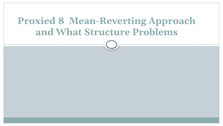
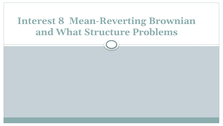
Proxied: Proxied -> Interest (37, 21)
Approach: Approach -> Brownian (172, 21)
